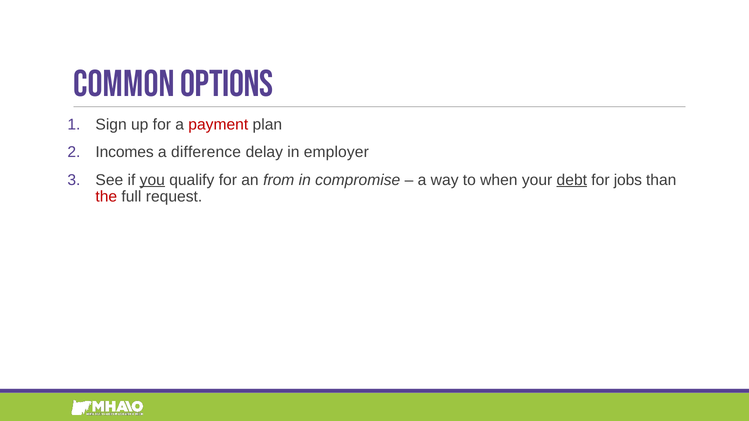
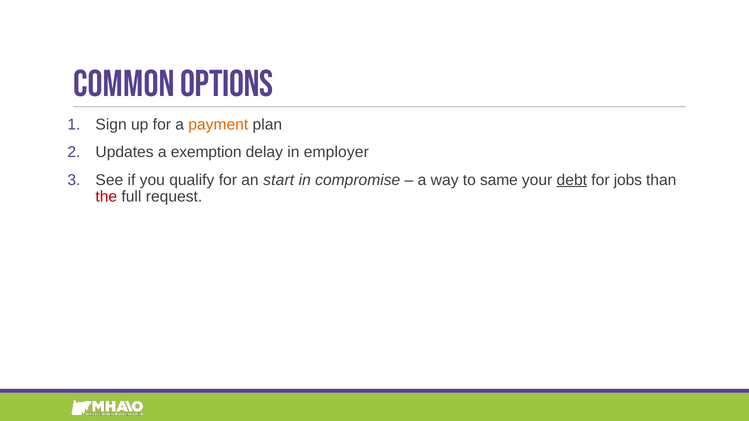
payment colour: red -> orange (218, 125)
Incomes: Incomes -> Updates (125, 152)
difference: difference -> exemption (206, 152)
you underline: present -> none (152, 180)
from: from -> start (279, 180)
when: when -> same (499, 180)
